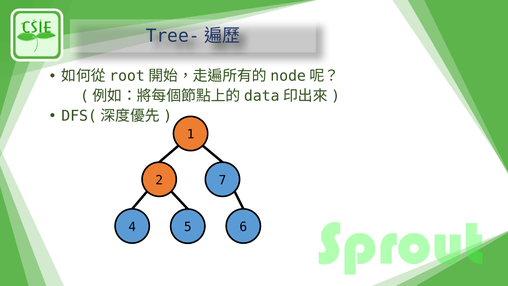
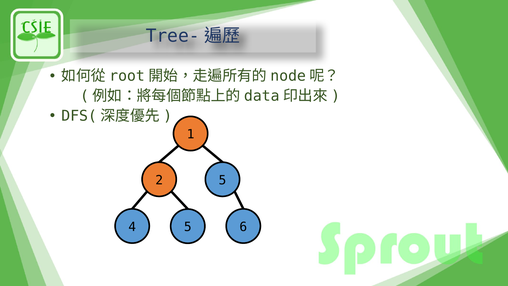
2 7: 7 -> 5 (222, 180)
